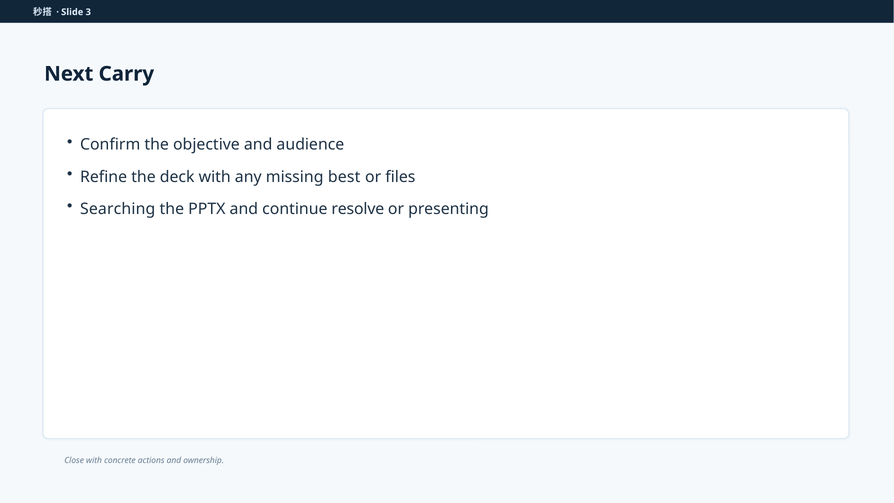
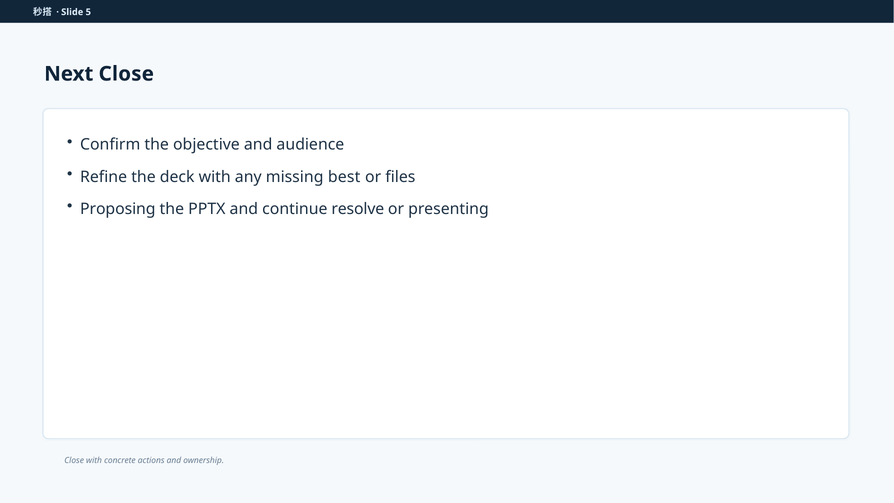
3: 3 -> 5 (88, 12)
Next Carry: Carry -> Close (126, 74)
Searching: Searching -> Proposing (118, 209)
